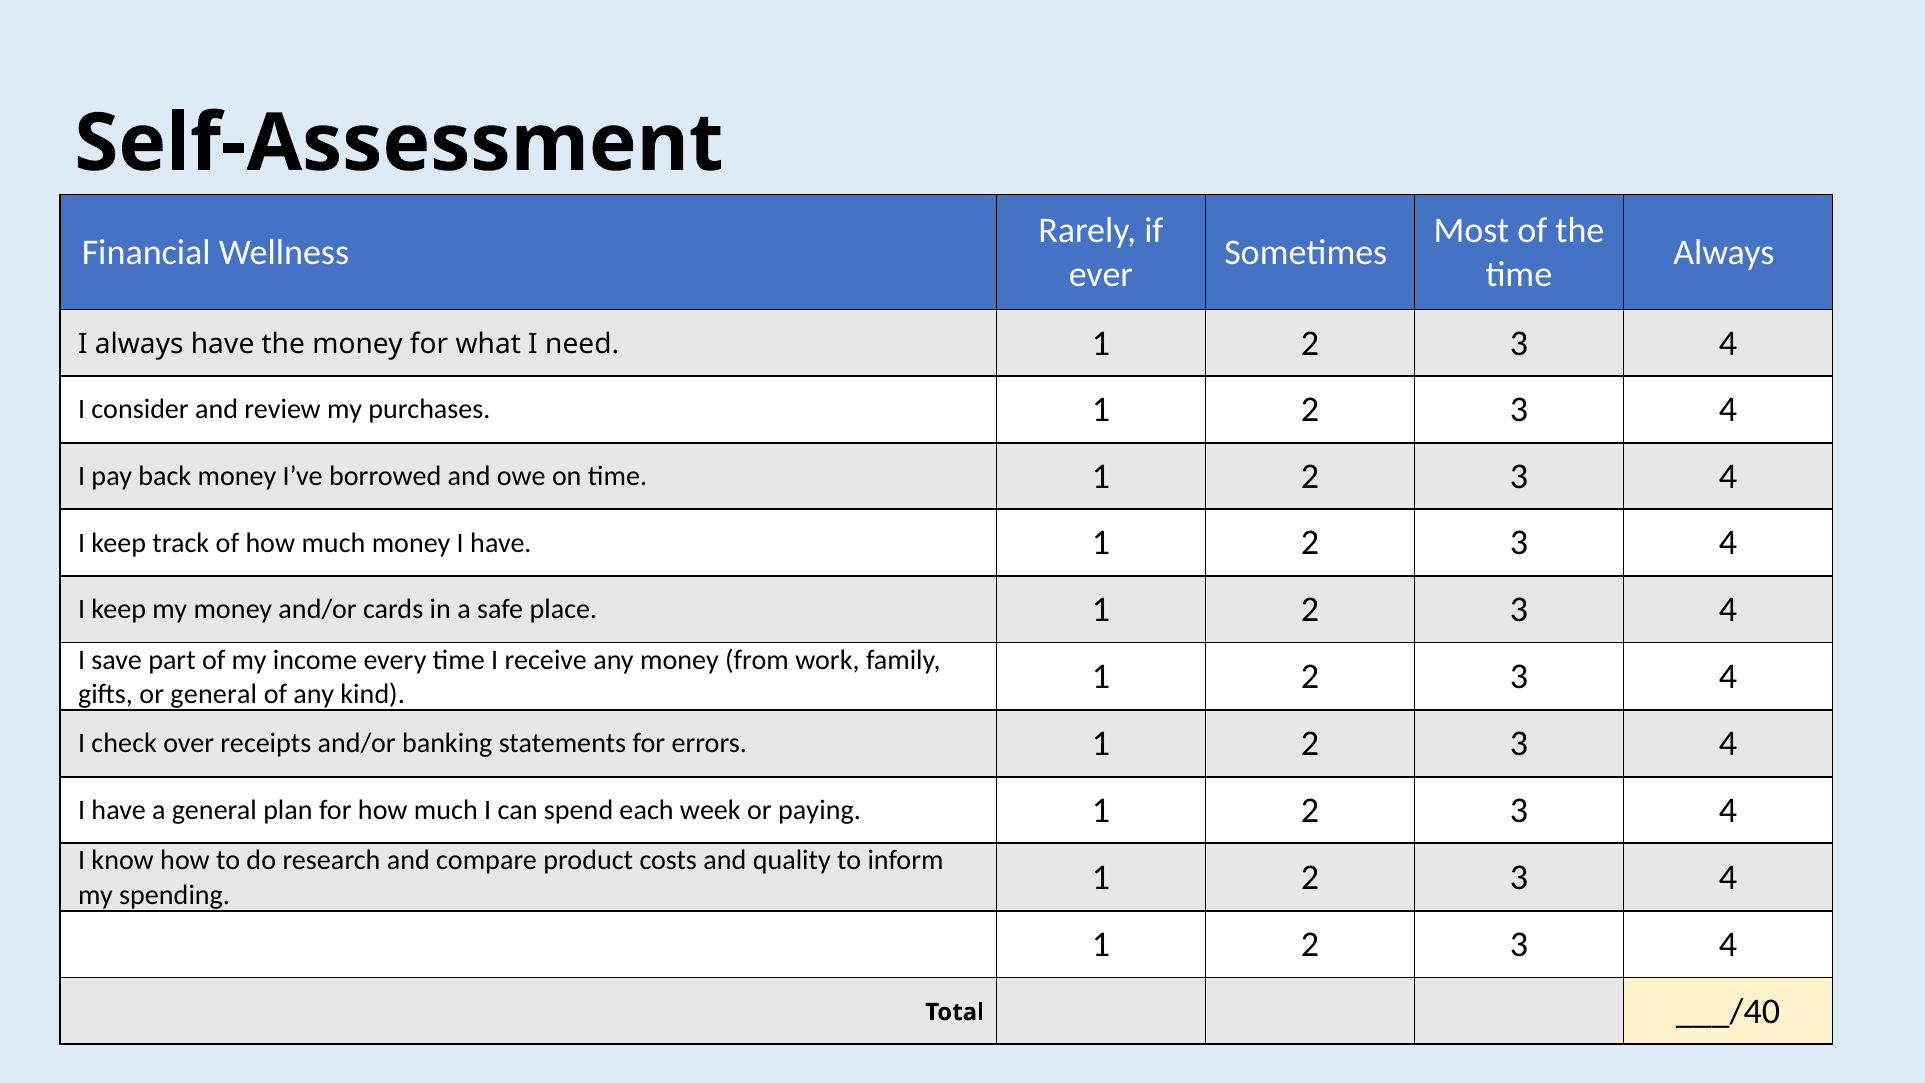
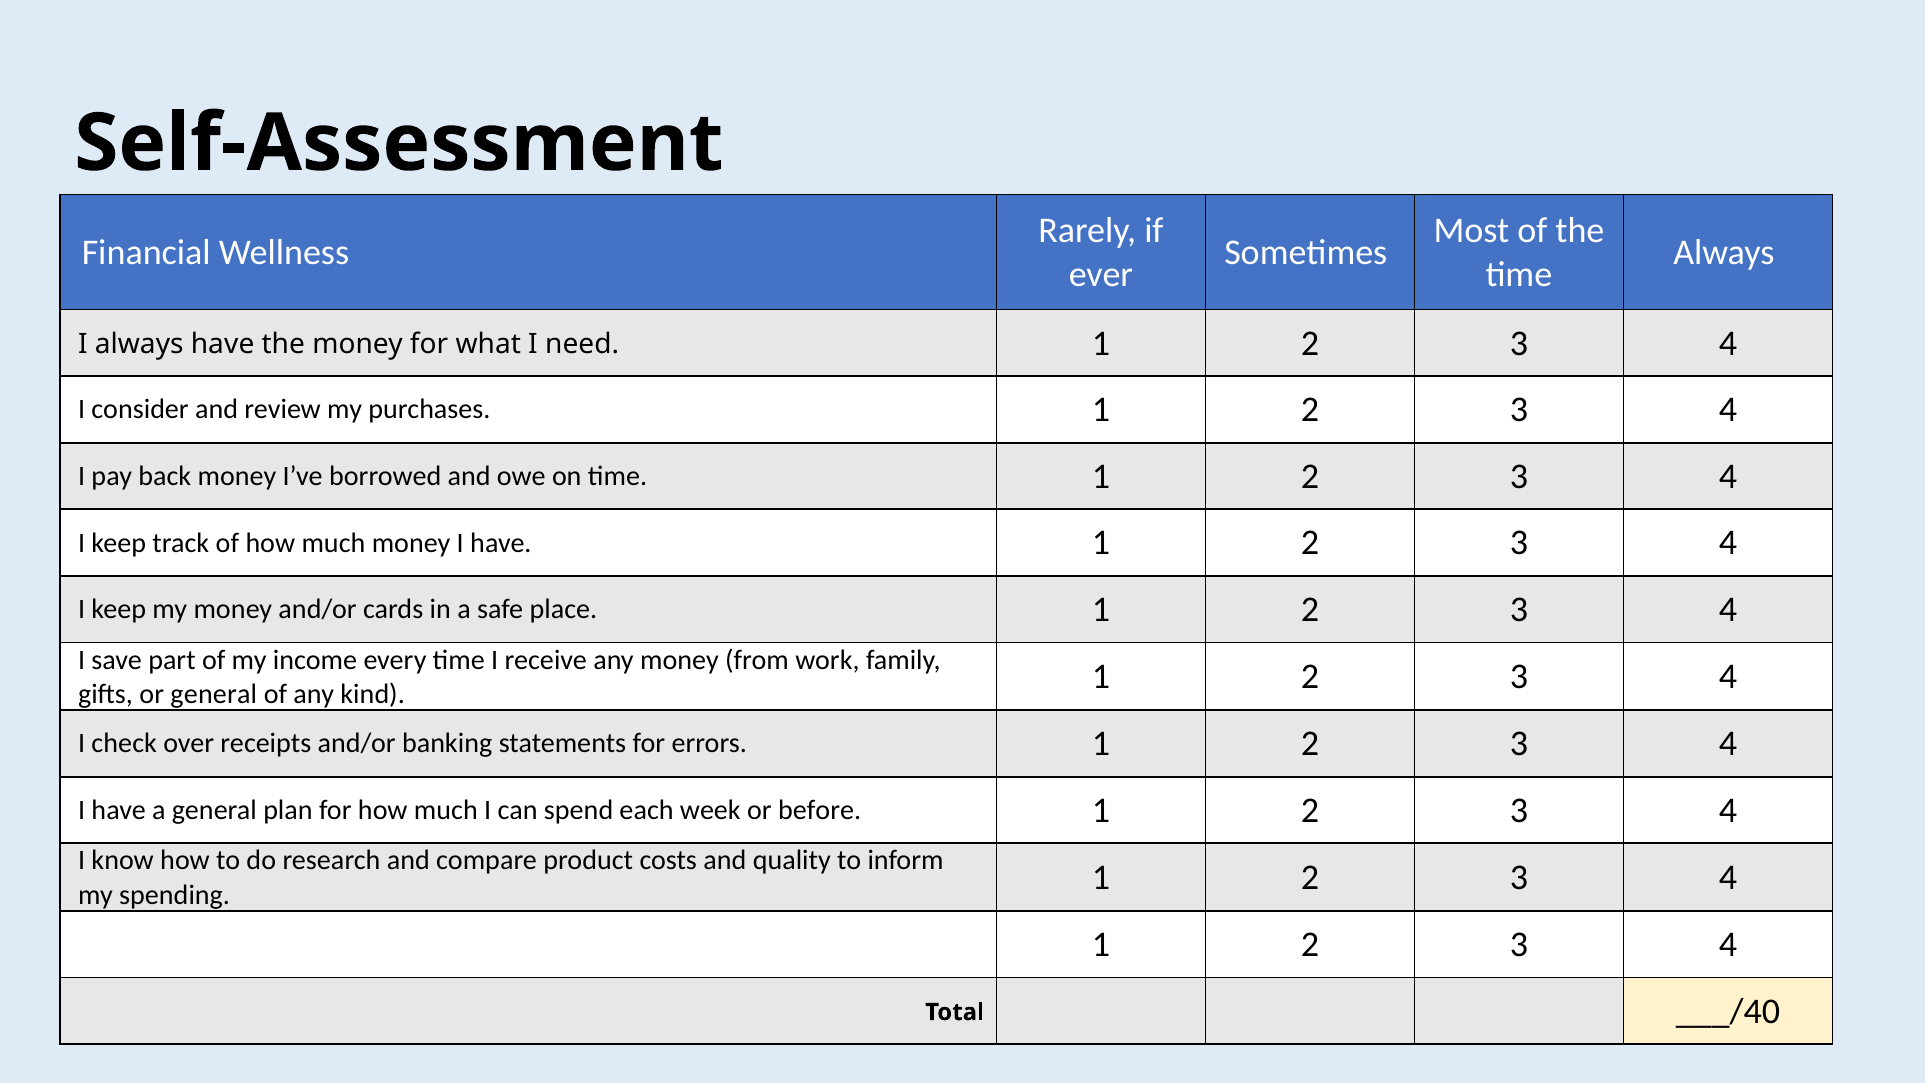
paying: paying -> before (820, 810)
